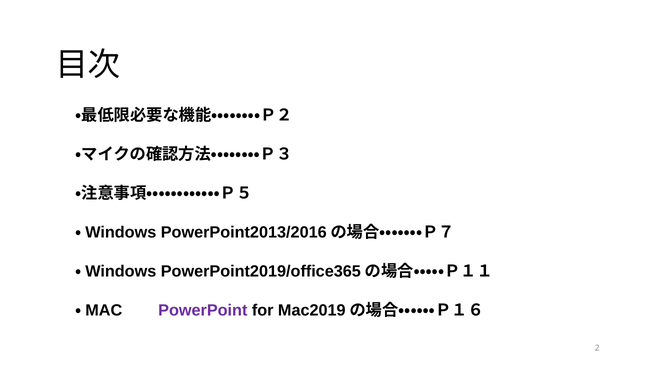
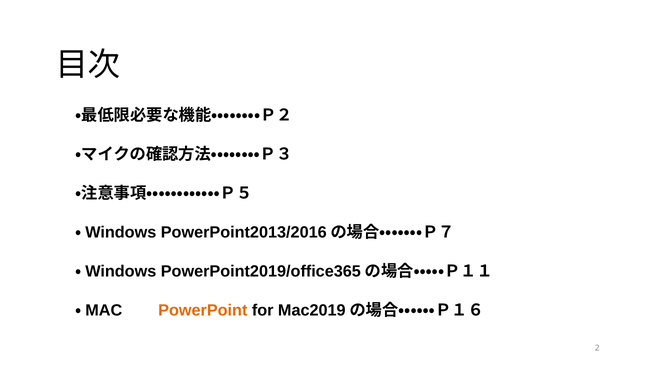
PowerPoint colour: purple -> orange (203, 310)
